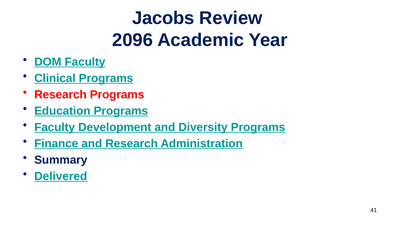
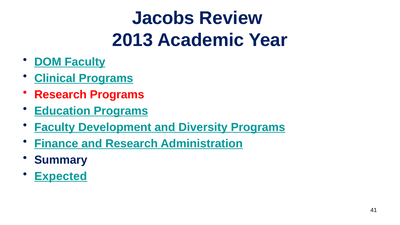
2096: 2096 -> 2013 (133, 40)
Delivered: Delivered -> Expected (61, 176)
